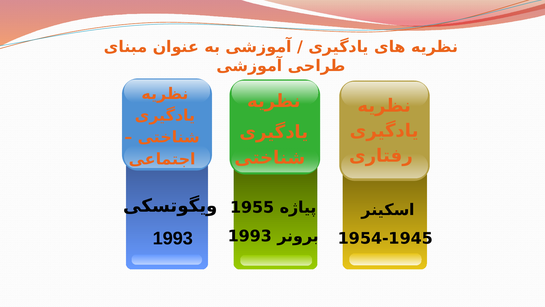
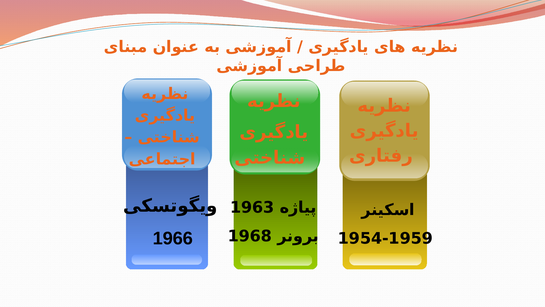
1955: 1955 -> 1963 (252, 207)
1993: 1993 -> 1968 (250, 236)
1993: 1993 -> 1966 (173, 238)
1954-1945: 1954-1945 -> 1954-1959 (385, 238)
